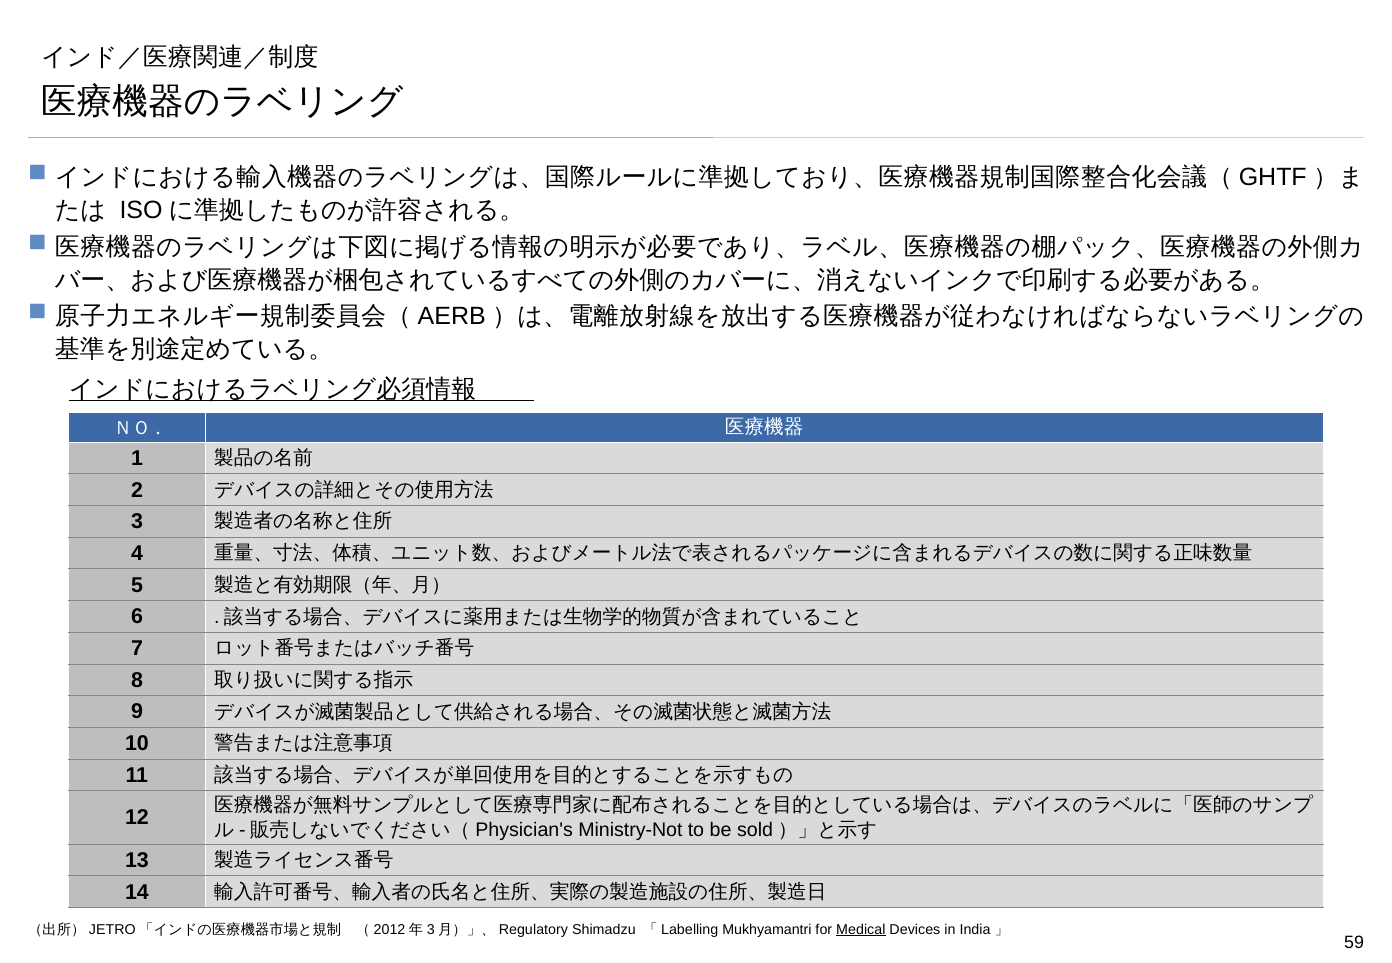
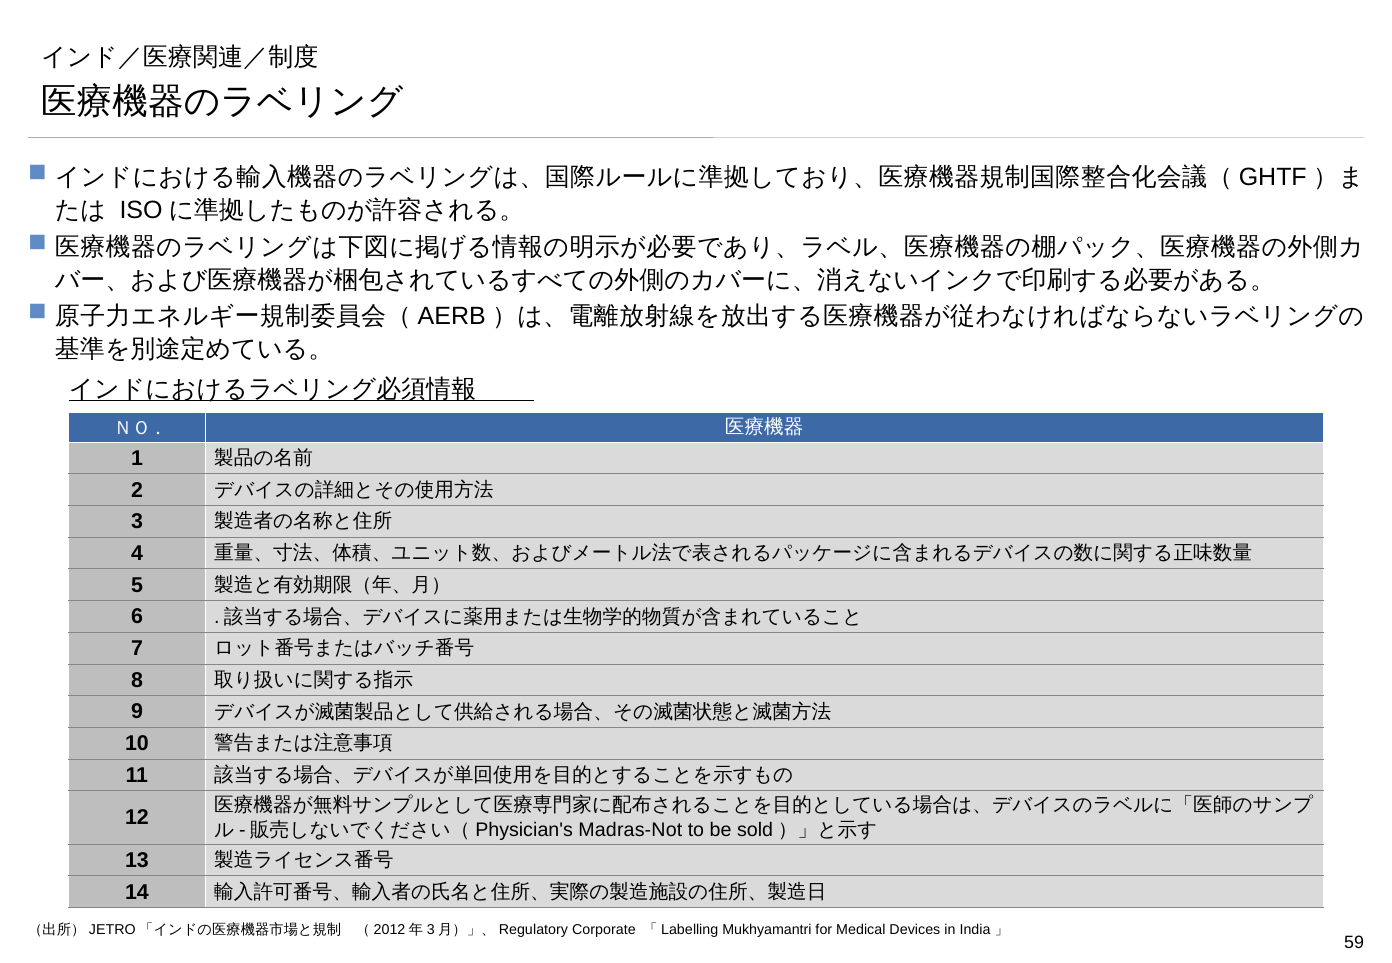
Ministry-Not: Ministry-Not -> Madras-Not (630, 831)
Shimadzu: Shimadzu -> Corporate (604, 930)
Medical underline: present -> none (861, 930)
